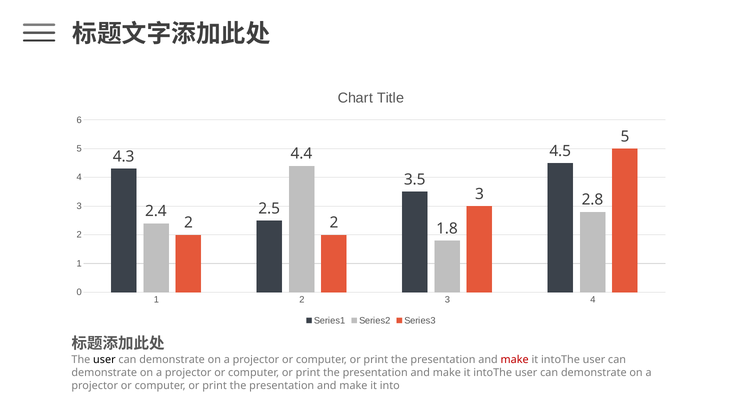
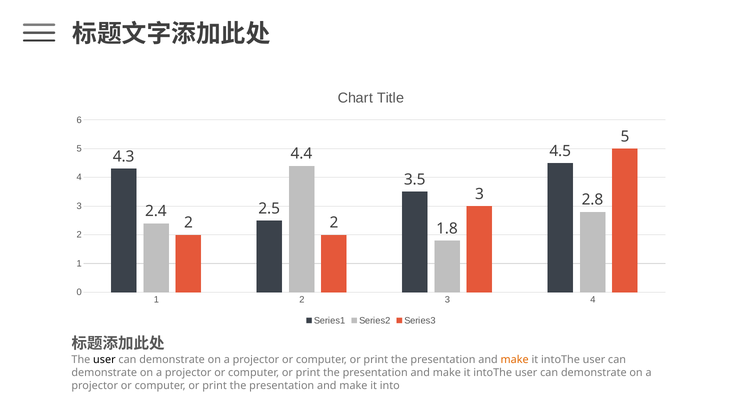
make colour: red -> orange (515, 360)
